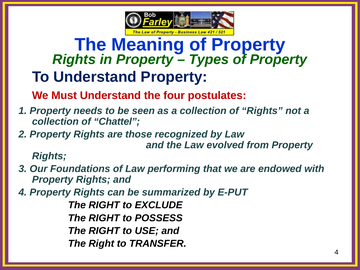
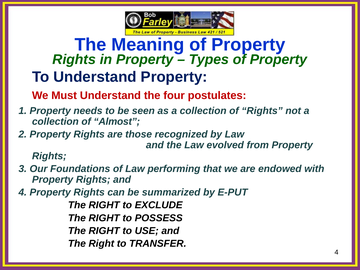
Chattel: Chattel -> Almost (117, 122)
